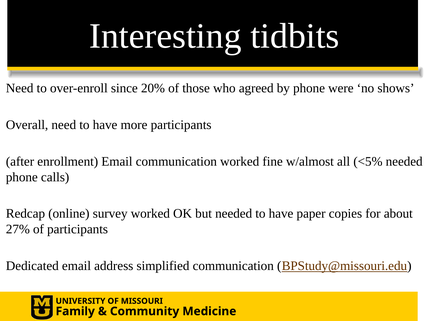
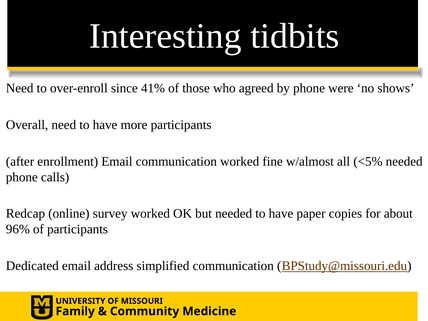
20%: 20% -> 41% (153, 88)
27%: 27% -> 96% (18, 229)
